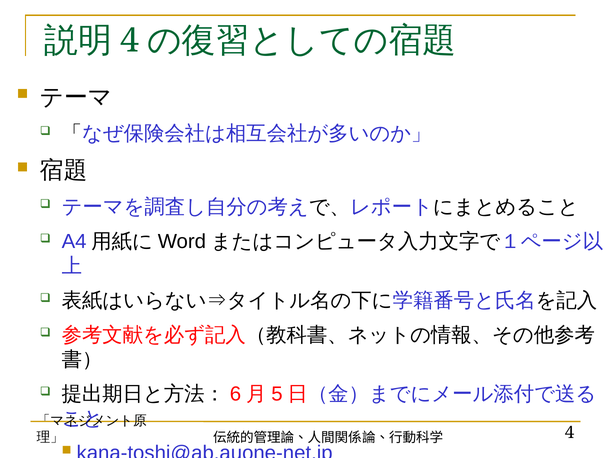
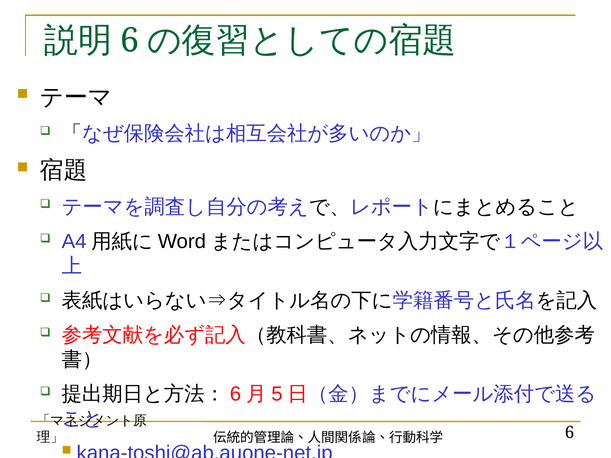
4: 4 -> 6 (130, 41)
4: 4 -> 6 (570, 433)
